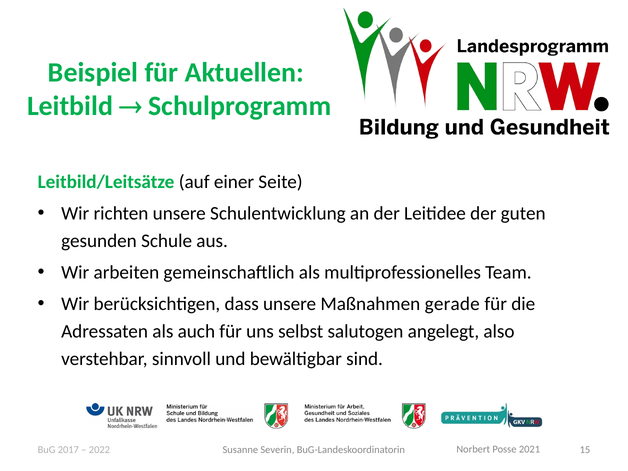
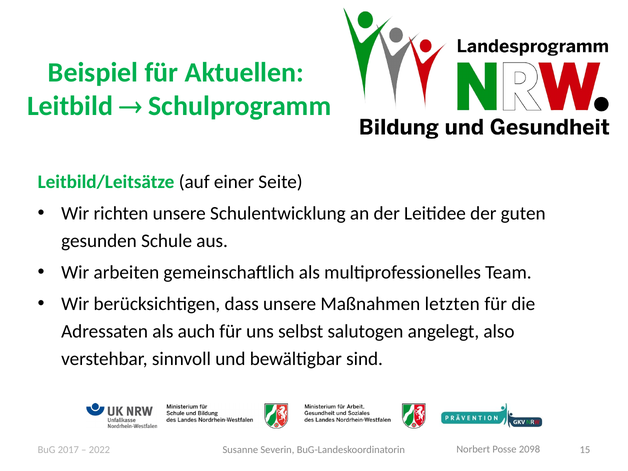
gerade: gerade -> letzten (452, 304)
2021: 2021 -> 2098 (529, 449)
